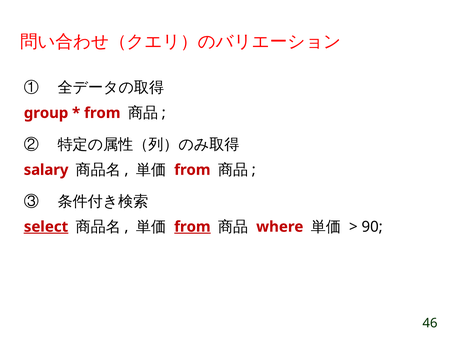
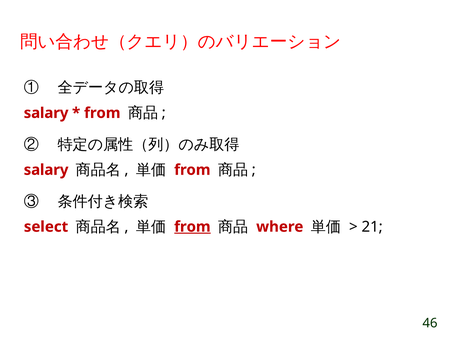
group: group -> salary (46, 113)
select underline: present -> none (46, 227)
90: 90 -> 21 (372, 227)
